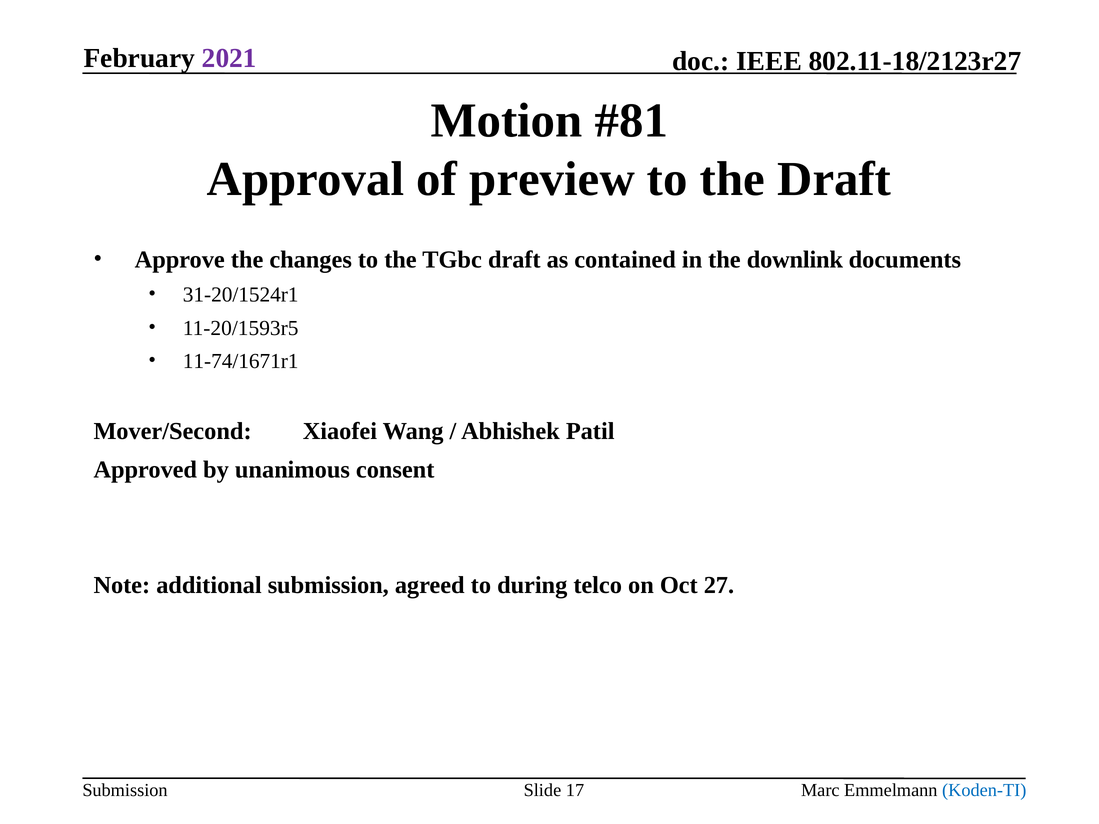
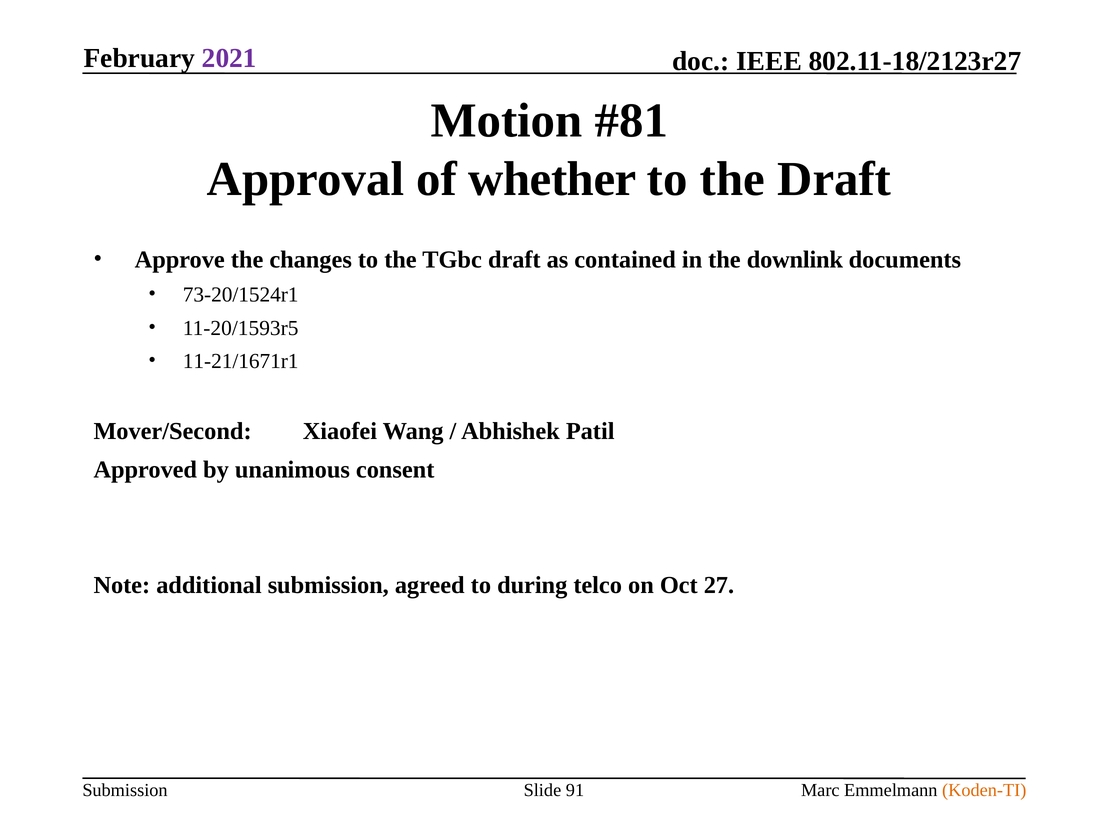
preview: preview -> whether (552, 179)
31-20/1524r1: 31-20/1524r1 -> 73-20/1524r1 (241, 295)
11-74/1671r1: 11-74/1671r1 -> 11-21/1671r1 (241, 361)
17: 17 -> 91 (575, 791)
Koden-TI colour: blue -> orange (984, 791)
